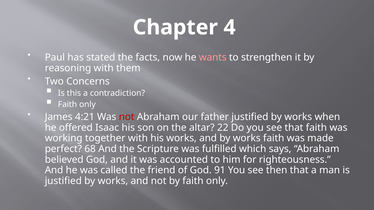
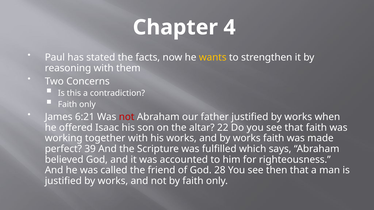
wants colour: pink -> yellow (213, 58)
4:21: 4:21 -> 6:21 (85, 117)
68: 68 -> 39 (90, 149)
91: 91 -> 28 (220, 170)
